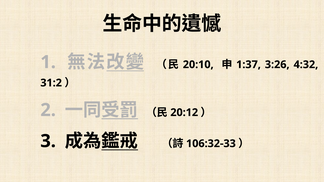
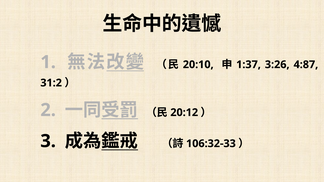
4:32: 4:32 -> 4:87 (306, 65)
